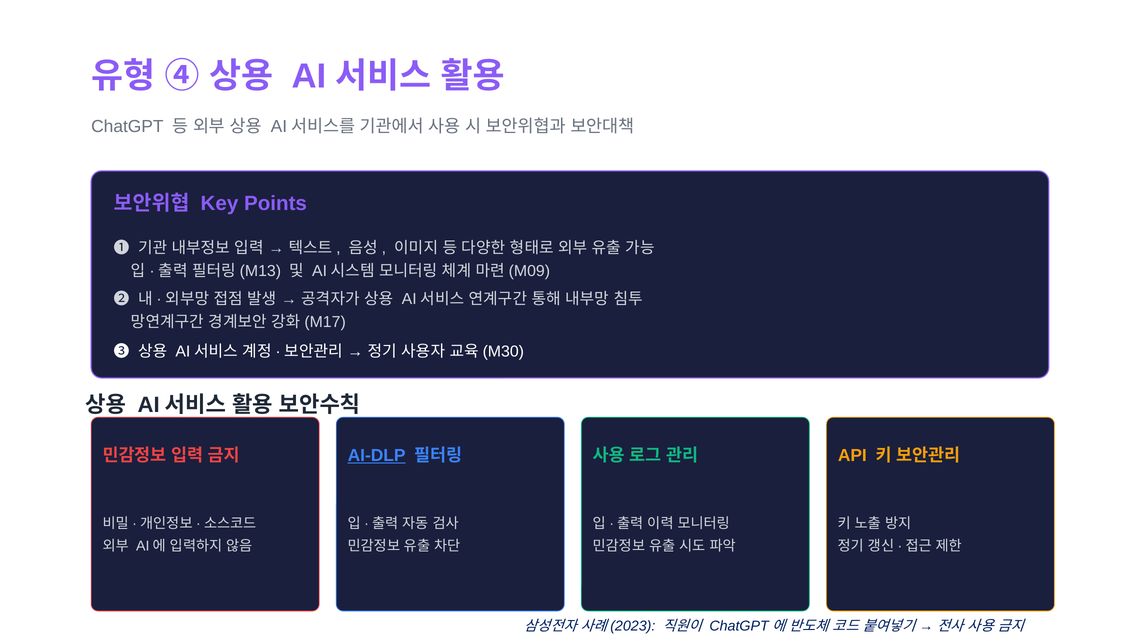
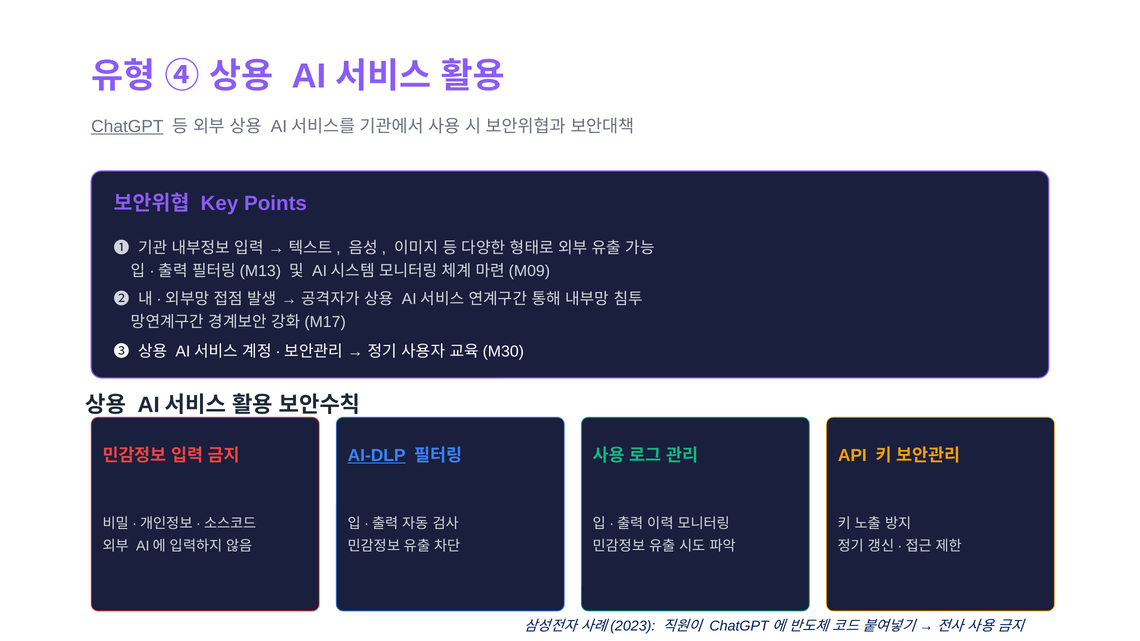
ChatGPT underline: none -> present (127, 127)
